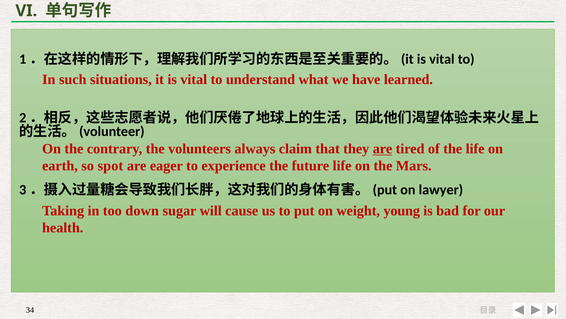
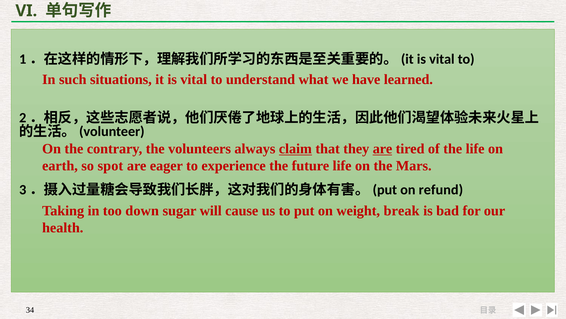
claim underline: none -> present (295, 149)
lawyer: lawyer -> refund (441, 189)
young: young -> break (402, 210)
